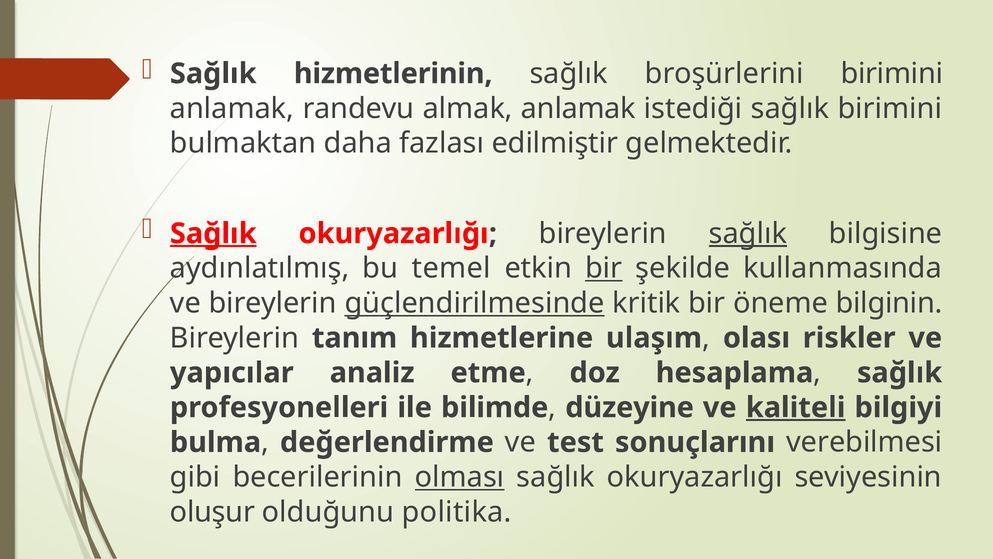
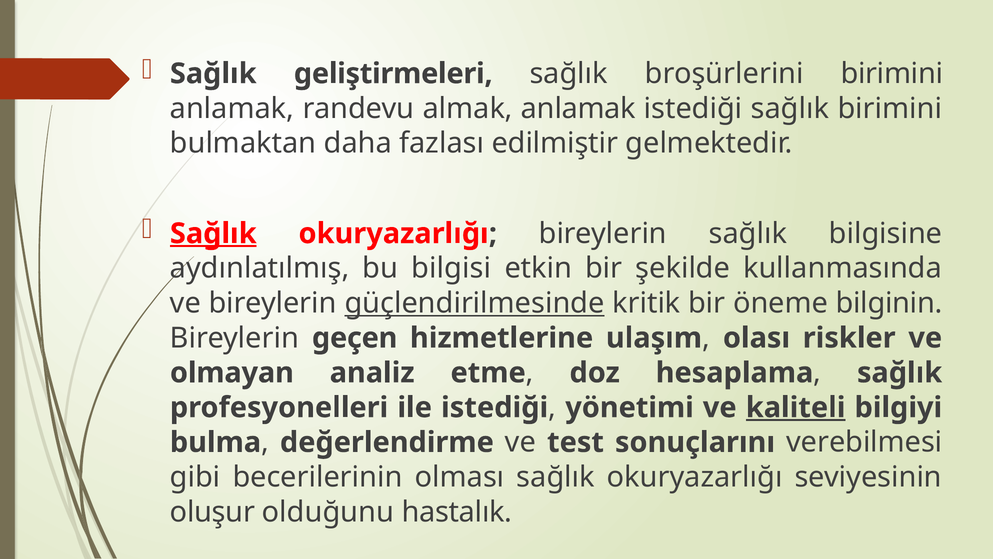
hizmetlerinin: hizmetlerinin -> geliştirmeleri (393, 74)
sağlık underline: present -> none (748, 233)
temel: temel -> bilgisi (451, 268)
bir underline: present -> none (604, 268)
tanım: tanım -> geçen (355, 338)
yapıcılar: yapıcılar -> olmayan (232, 372)
ile bilimde: bilimde -> istediği (495, 407)
düzeyine: düzeyine -> yönetimi (630, 407)
olması underline: present -> none (460, 477)
politika: politika -> hastalık (457, 512)
